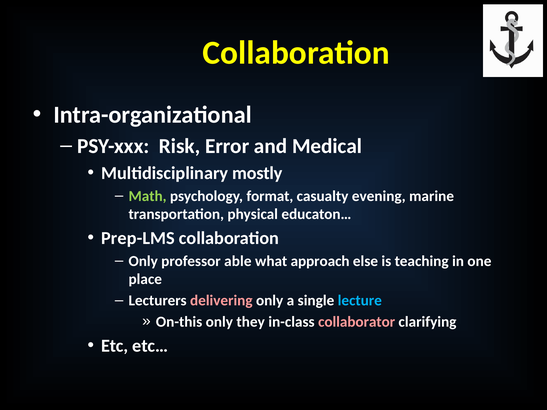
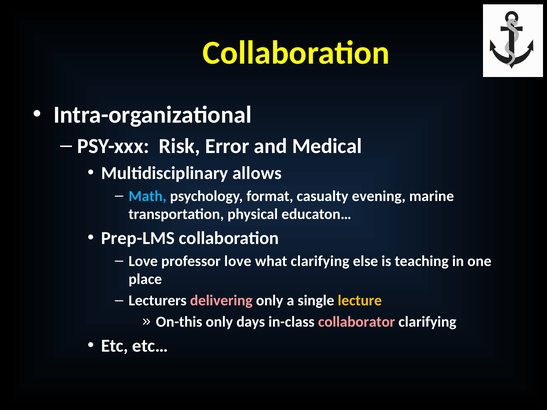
mostly: mostly -> allows (257, 173)
Math colour: light green -> light blue (148, 196)
Only: Only -> Love (143, 261)
professor able: able -> love (238, 261)
what approach: approach -> clarifying (320, 261)
lecture colour: light blue -> yellow (360, 301)
they: they -> days (251, 322)
